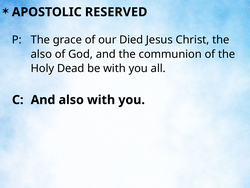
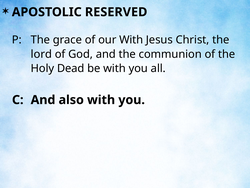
our Died: Died -> With (131, 40)
also: also -> lord (41, 54)
